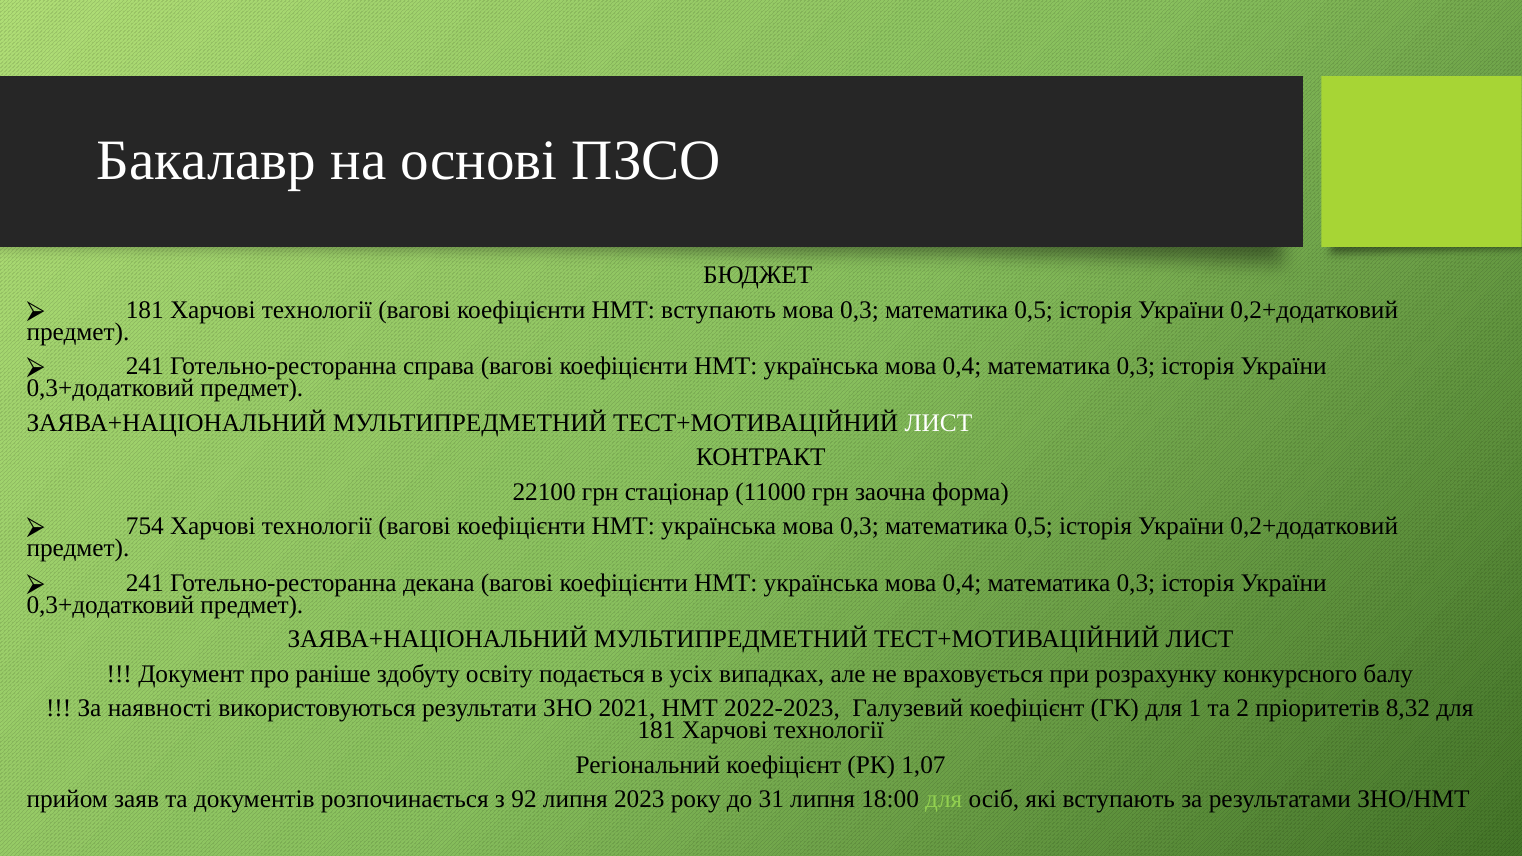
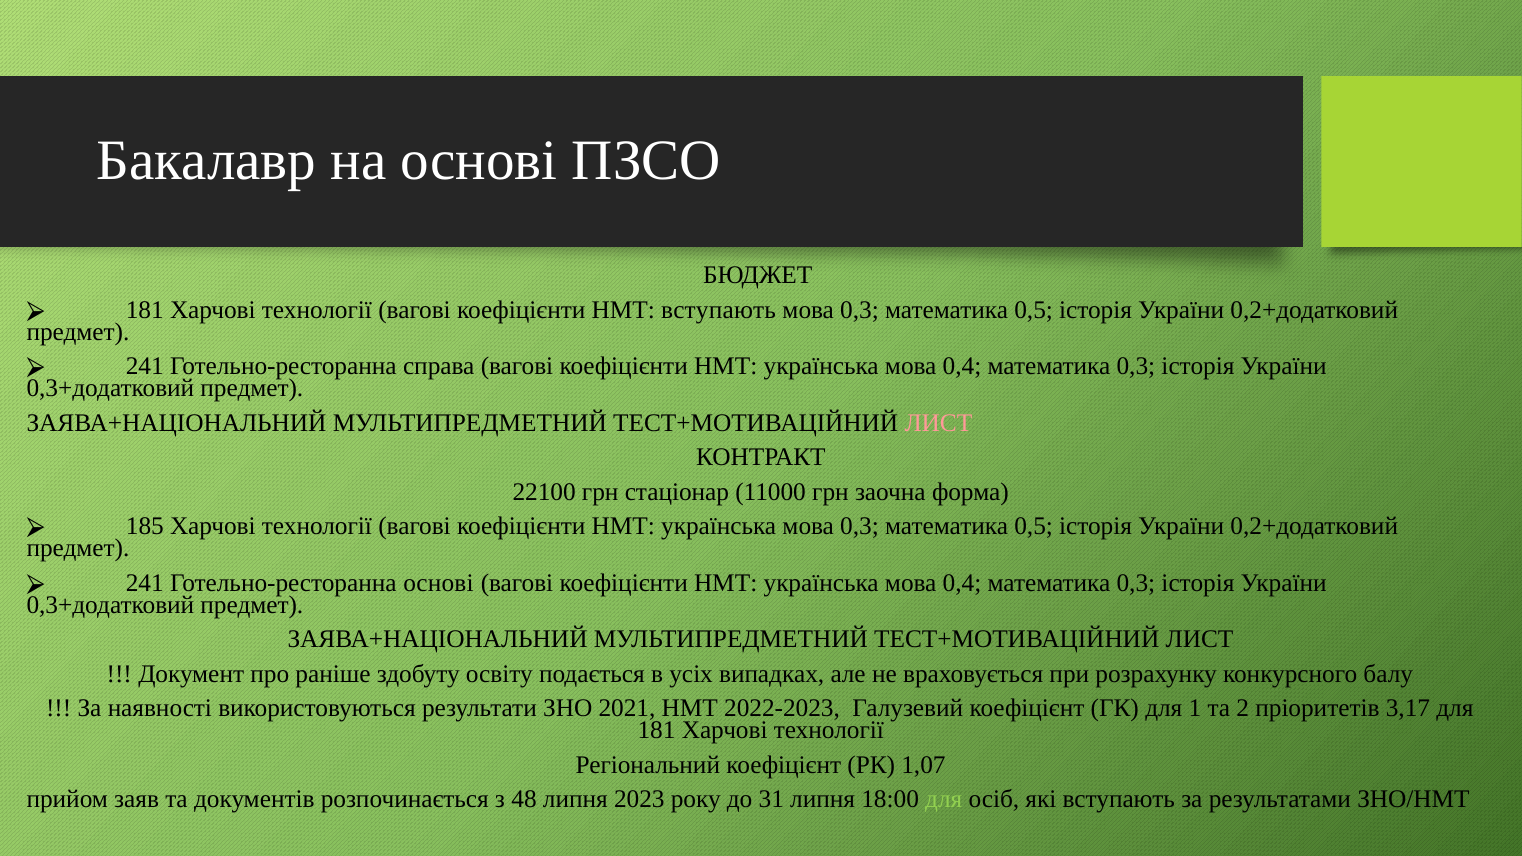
ЛИСТ colour: white -> pink (938, 423)
754: 754 -> 185 (145, 526)
Готельно-ресторанна декана: декана -> основі (439, 583)
8,32: 8,32 -> 3,17 (1408, 708)
92: 92 -> 48 (524, 799)
